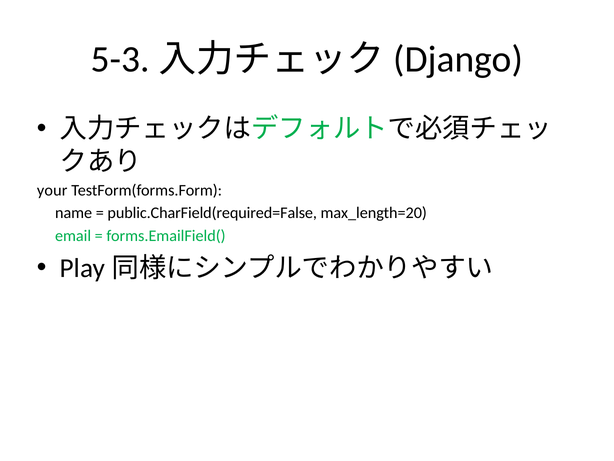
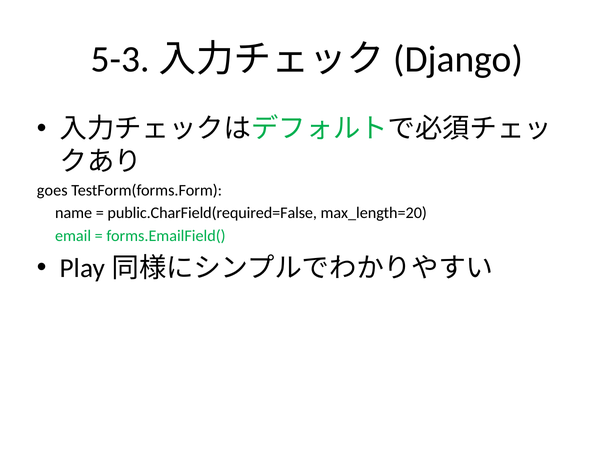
your: your -> goes (52, 190)
